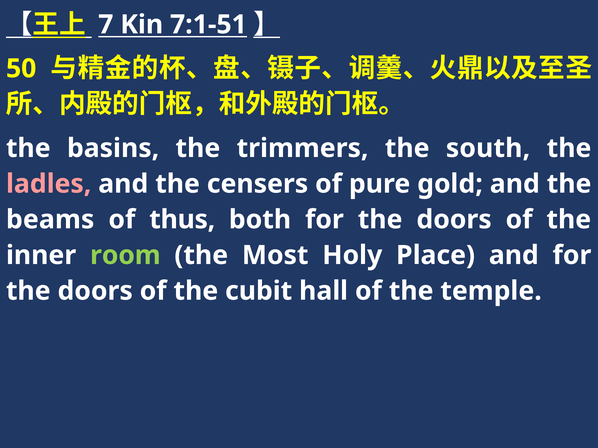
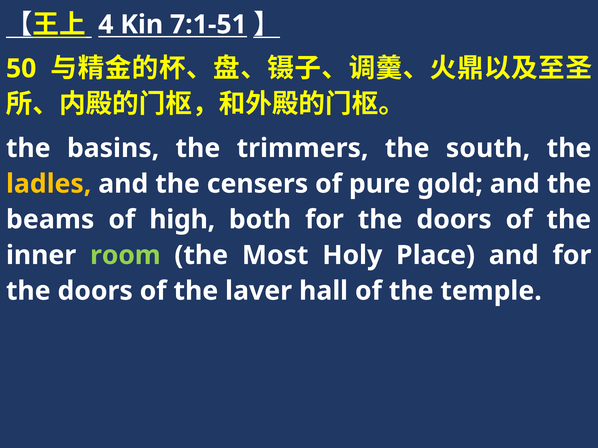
7: 7 -> 4 (106, 25)
ladles colour: pink -> yellow (49, 184)
thus: thus -> high (182, 220)
cubit: cubit -> laver (259, 291)
